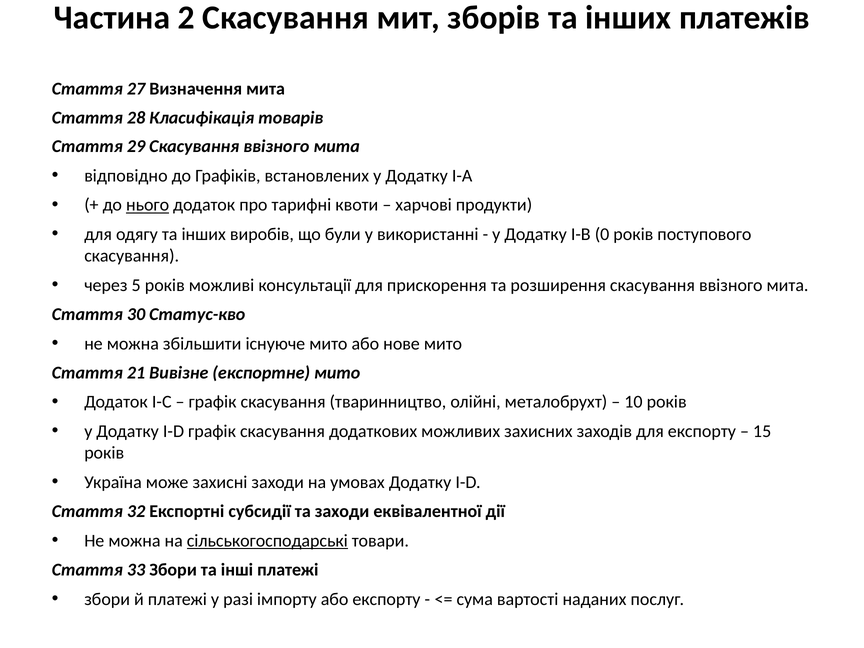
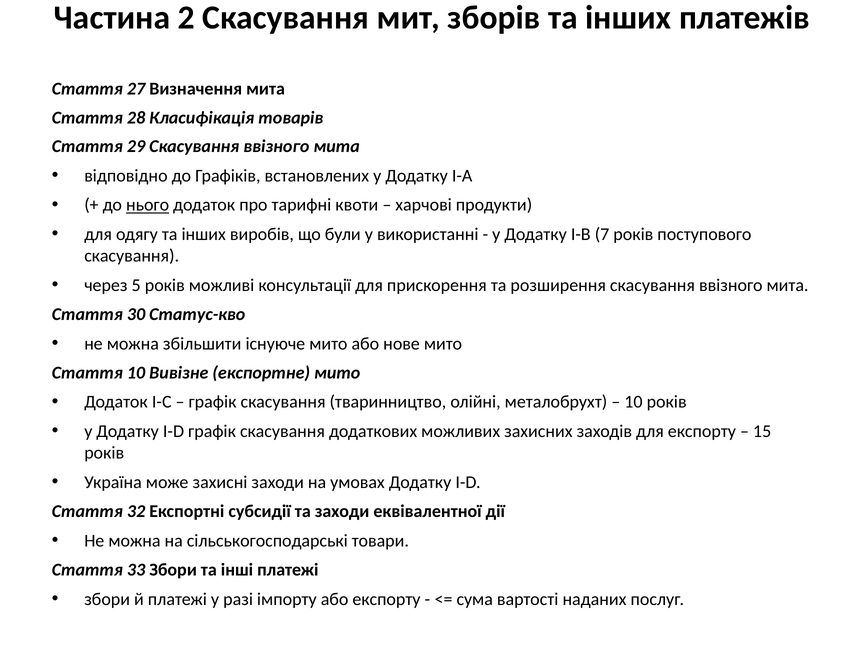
0: 0 -> 7 (602, 234)
Стаття 21: 21 -> 10 (136, 373)
сільськогосподарські underline: present -> none (267, 541)
